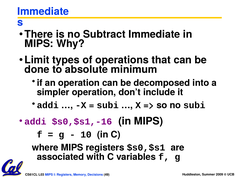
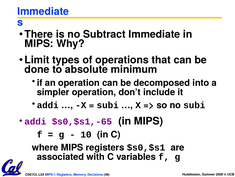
$s0,$s1,-16: $s0,$s1,-16 -> $s0,$s1,-65 (82, 121)
